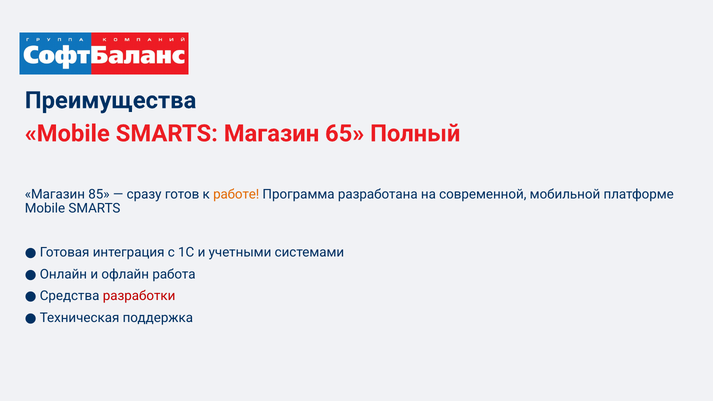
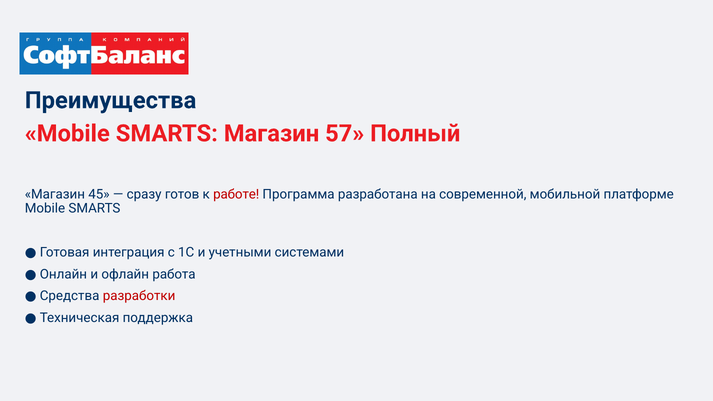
65: 65 -> 57 (345, 134)
85: 85 -> 45 (99, 194)
работе colour: orange -> red (236, 194)
